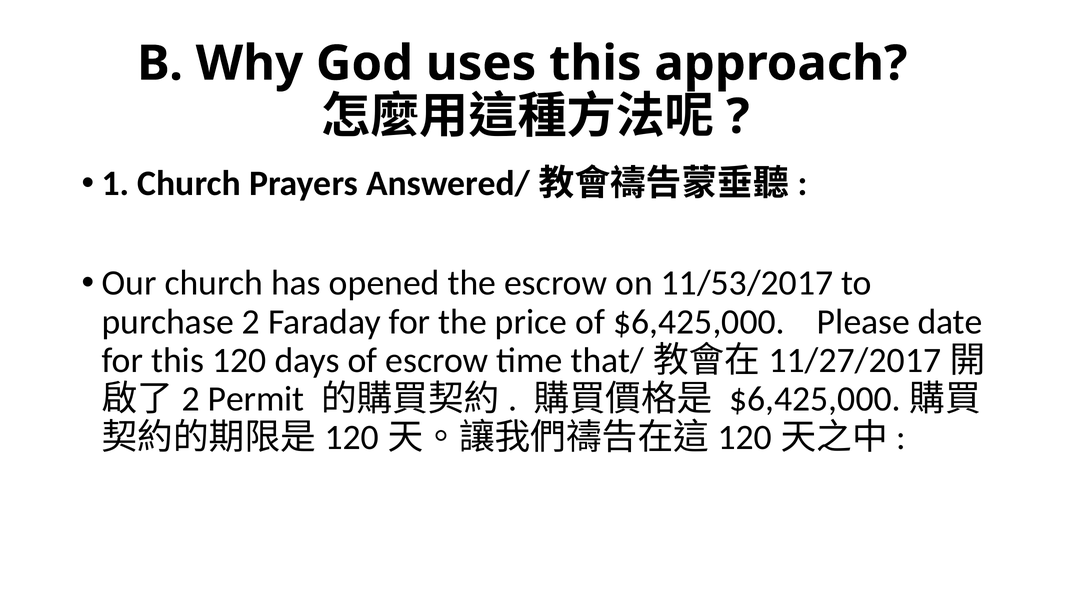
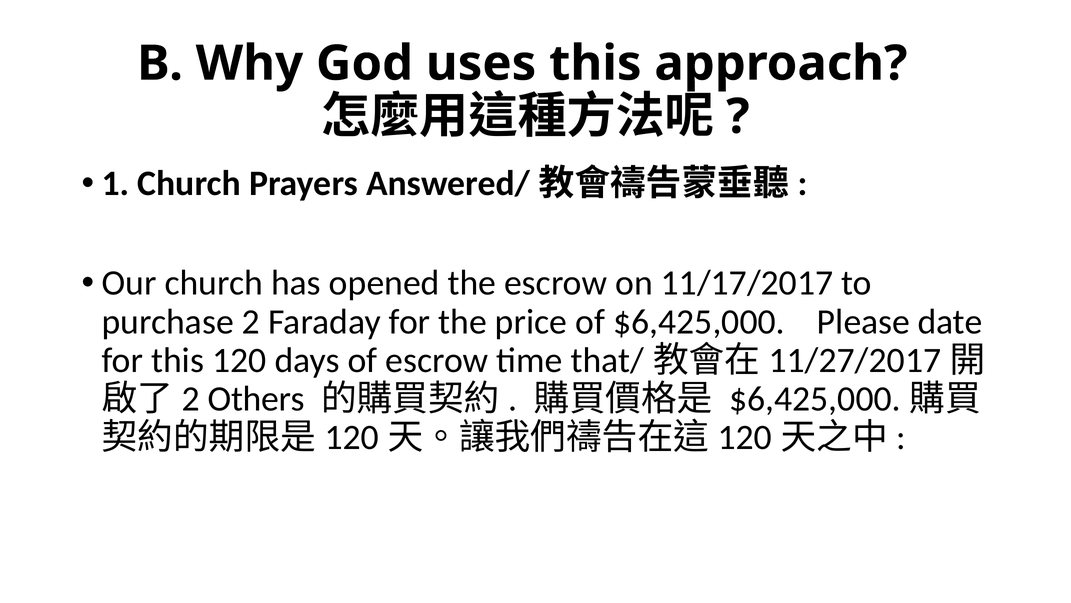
11/53/2017: 11/53/2017 -> 11/17/2017 (747, 283)
Permit: Permit -> Others (256, 399)
